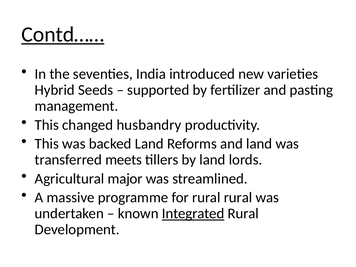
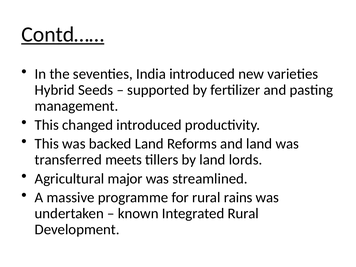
changed husbandry: husbandry -> introduced (149, 125)
rural rural: rural -> rains (238, 198)
Integrated underline: present -> none (193, 214)
